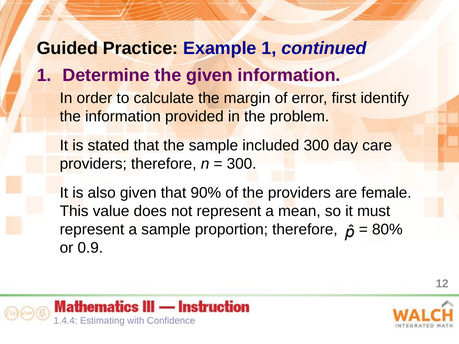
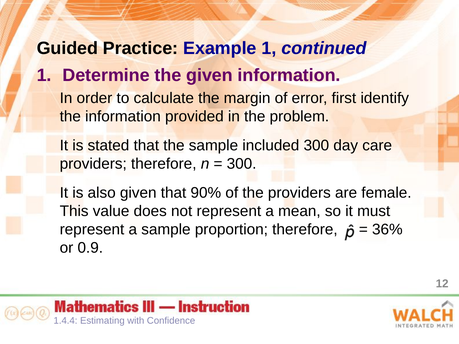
80%: 80% -> 36% (387, 230)
